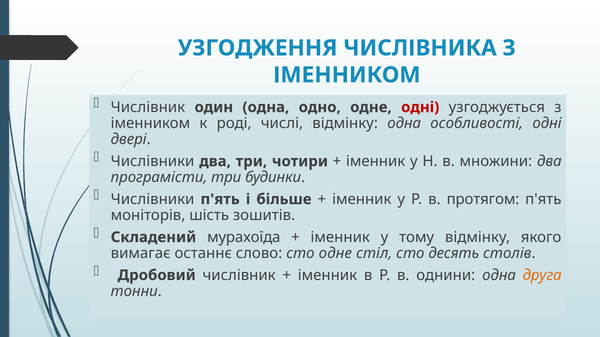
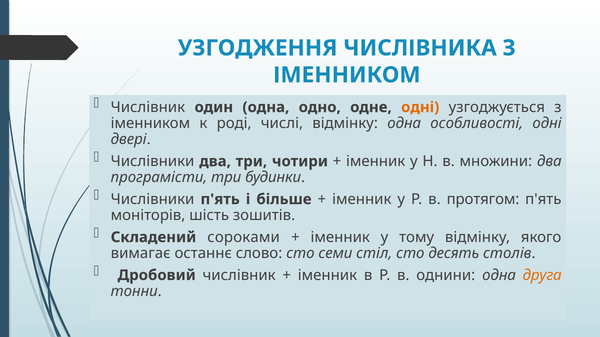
одні colour: red -> orange (420, 107)
мурахоїда: мурахоїда -> сороками (244, 238)
сто одне: одне -> семи (335, 254)
